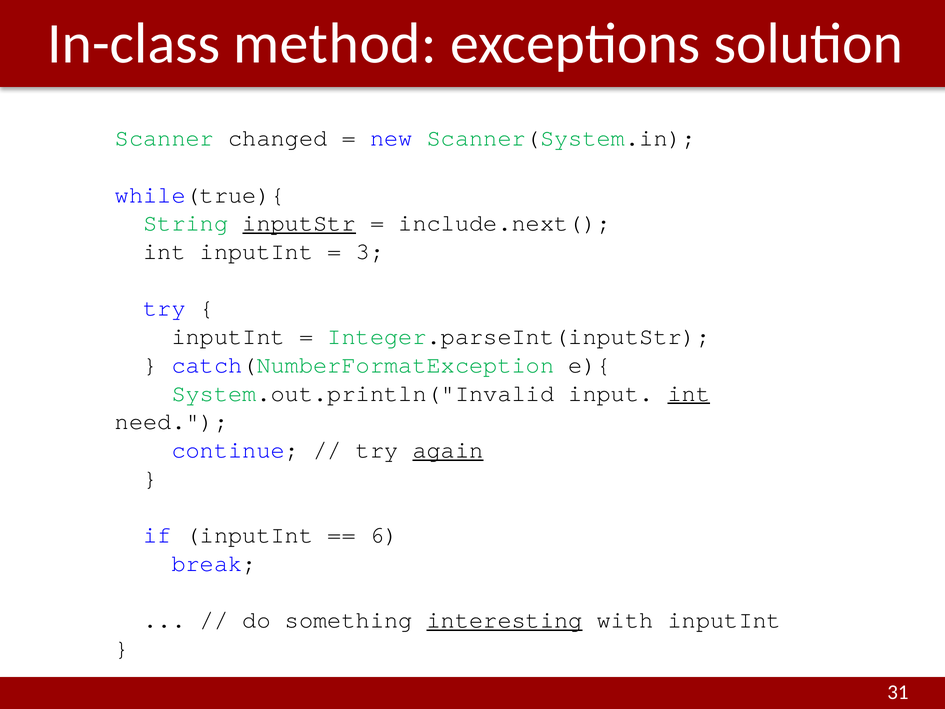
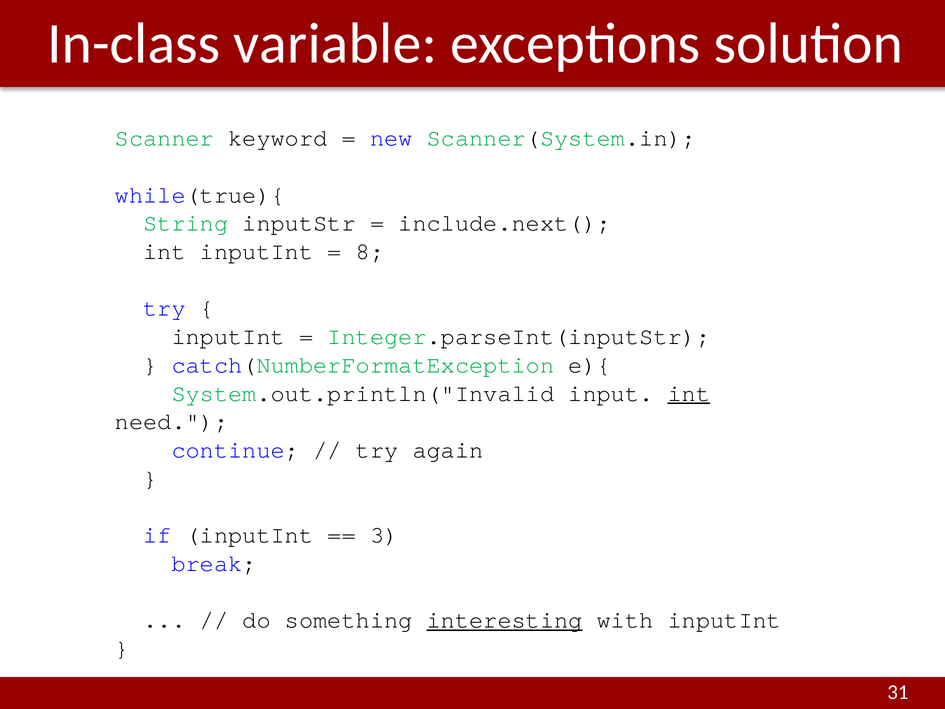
method: method -> variable (335, 44)
changed: changed -> keyword (278, 138)
inputStr underline: present -> none (299, 223)
3: 3 -> 8 (370, 251)
again underline: present -> none (448, 450)
6: 6 -> 3 (384, 535)
